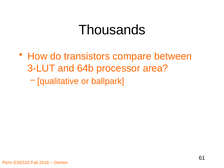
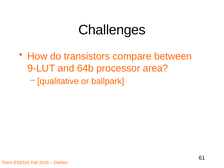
Thousands: Thousands -> Challenges (112, 30)
3-LUT: 3-LUT -> 9-LUT (41, 68)
